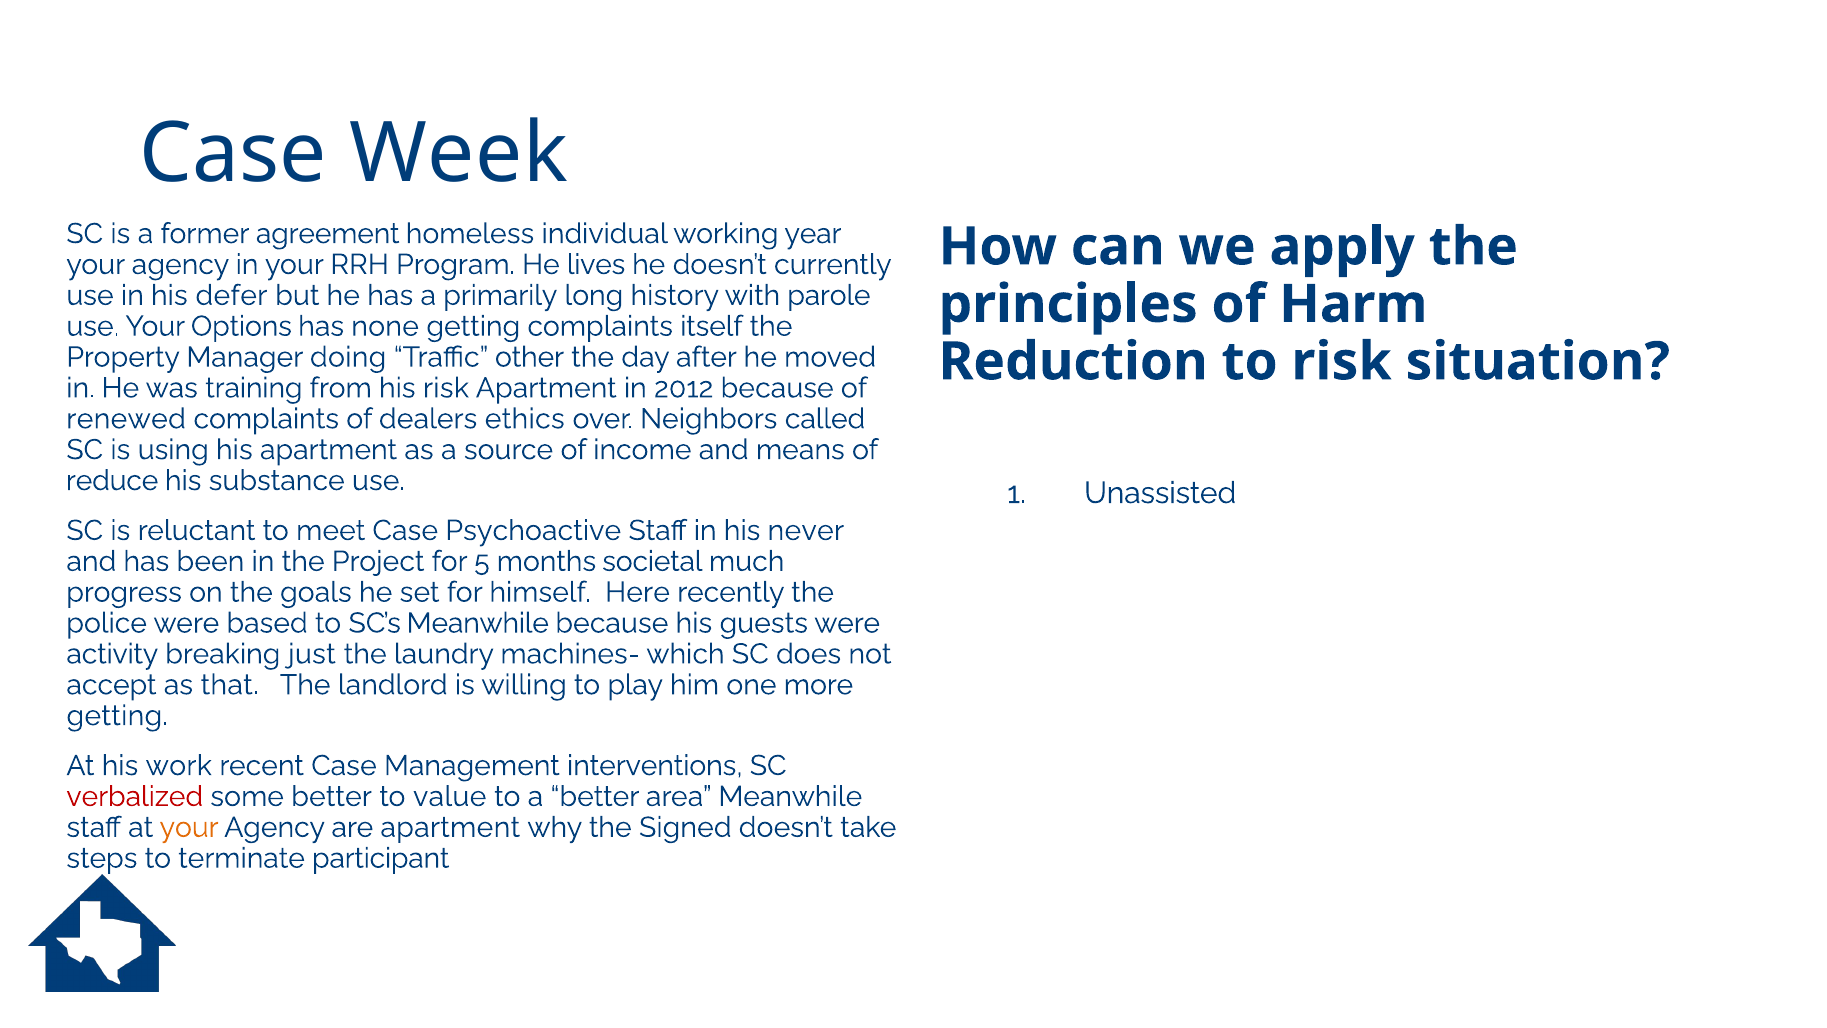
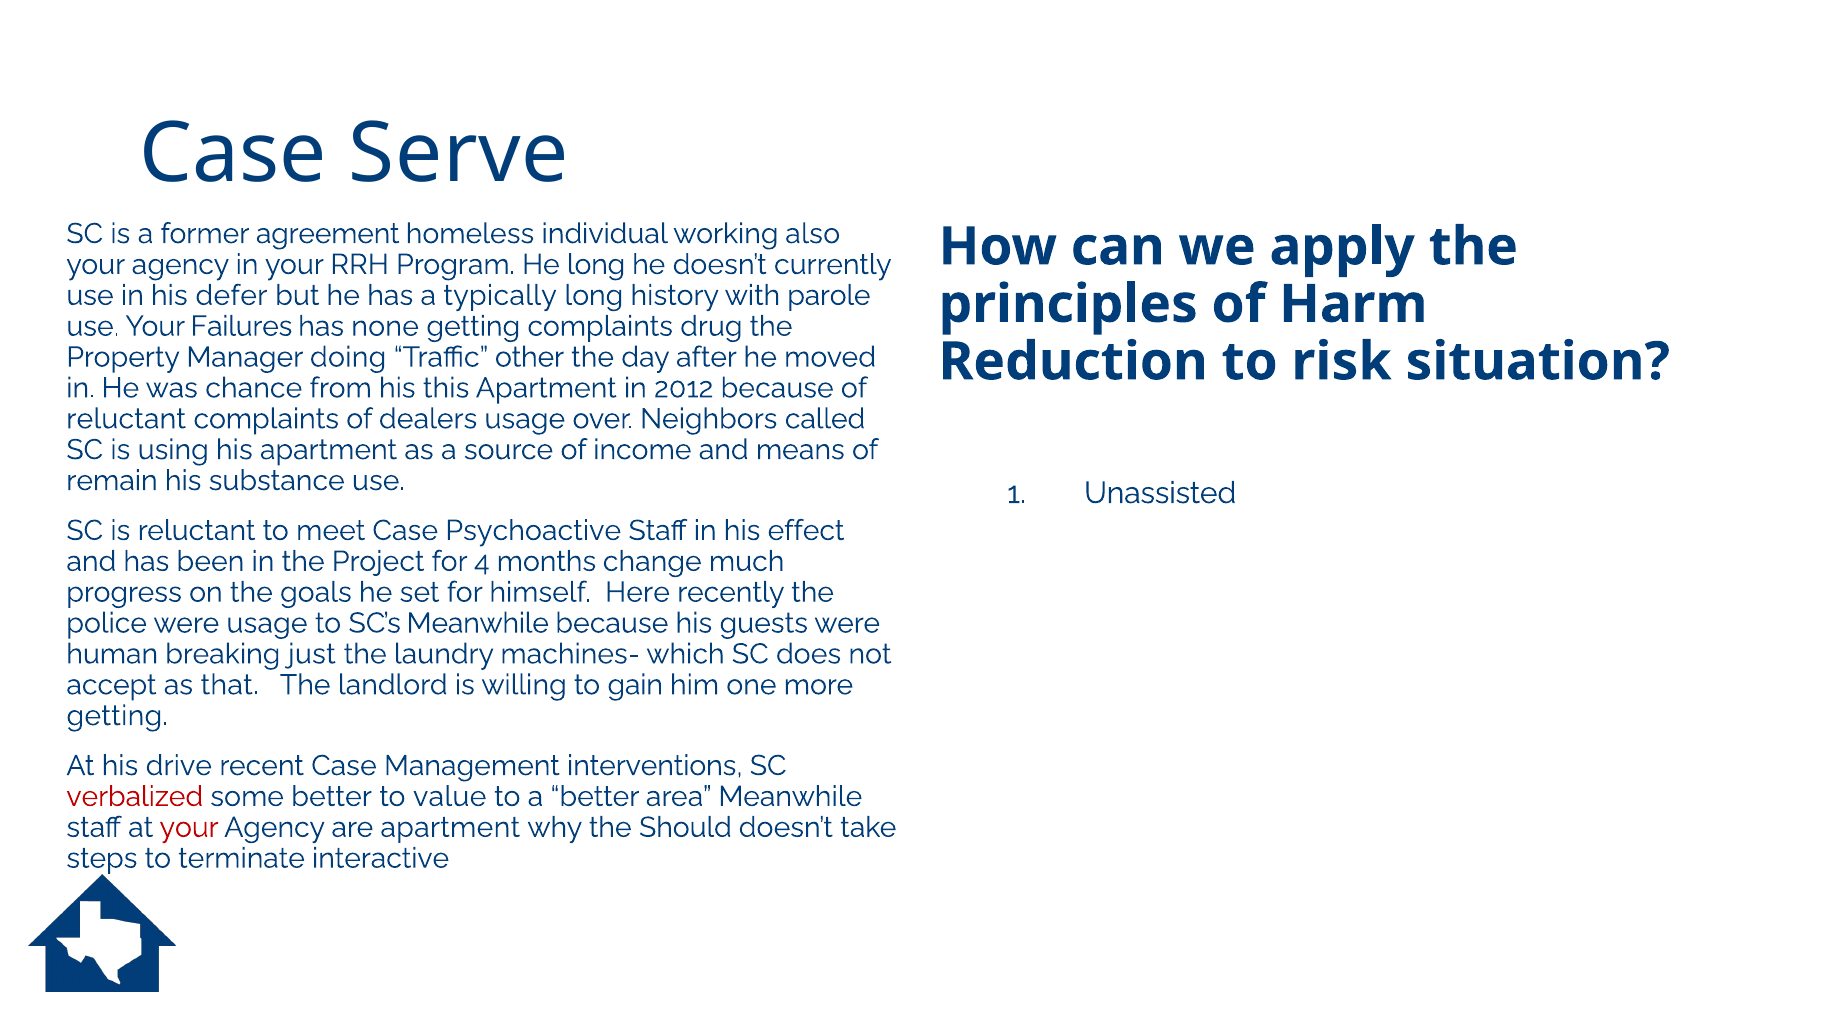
Week: Week -> Serve (459, 153)
year: year -> also (813, 234)
He lives: lives -> long (596, 264)
primarily: primarily -> typically (500, 295)
Options: Options -> Failures (241, 326)
itself: itself -> drug (711, 326)
training: training -> chance (254, 388)
his risk: risk -> this (446, 388)
renewed: renewed -> reluctant (126, 419)
dealers ethics: ethics -> usage (525, 419)
reduce: reduce -> remain (112, 480)
never: never -> effect (806, 530)
5: 5 -> 4 (482, 561)
societal: societal -> change (652, 561)
were based: based -> usage (267, 623)
activity: activity -> human (112, 654)
play: play -> gain (635, 685)
work: work -> drive (179, 765)
your colour: orange -> red (189, 827)
Signed: Signed -> Should (685, 827)
participant: participant -> interactive (381, 858)
